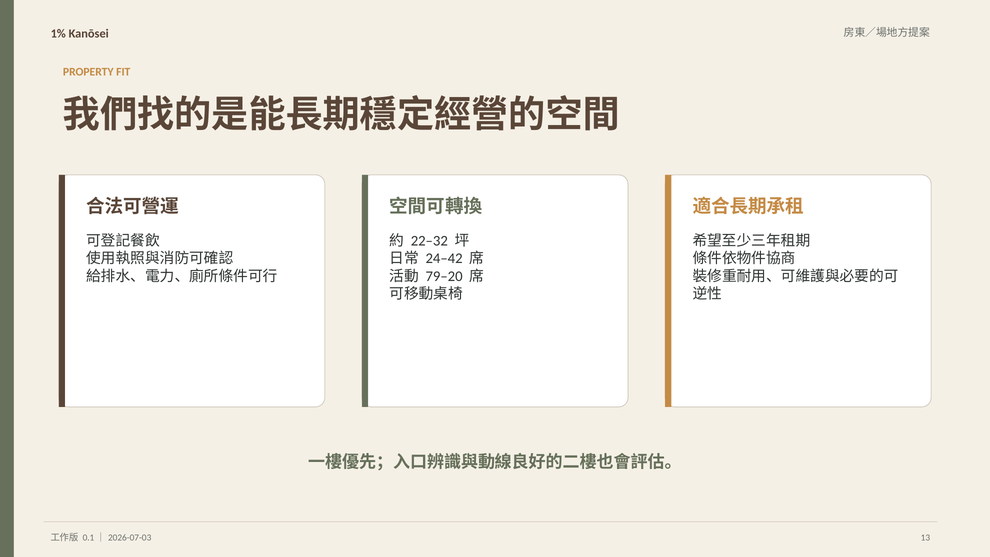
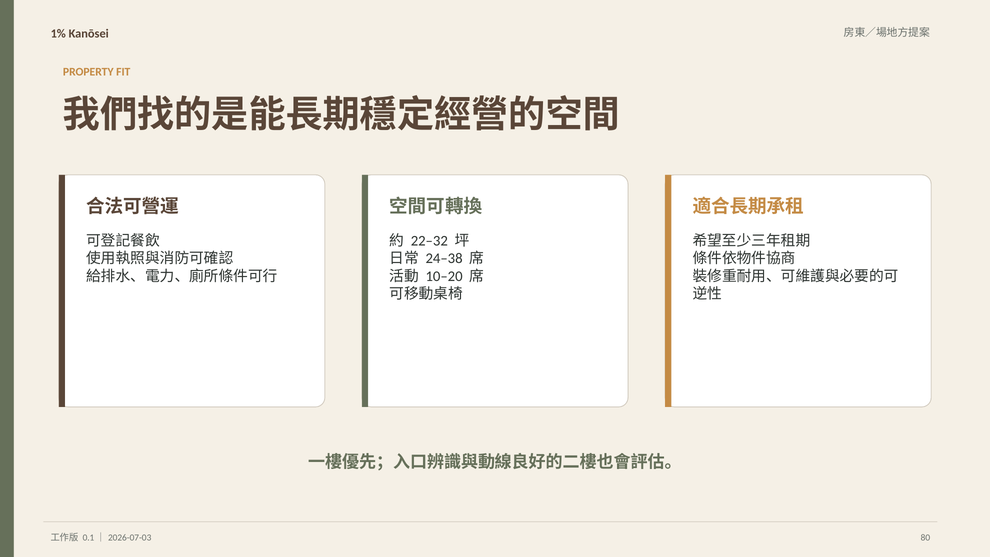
24–42: 24–42 -> 24–38 (444, 259)
79–20: 79–20 -> 10–20 (444, 276)
13: 13 -> 80 (925, 537)
